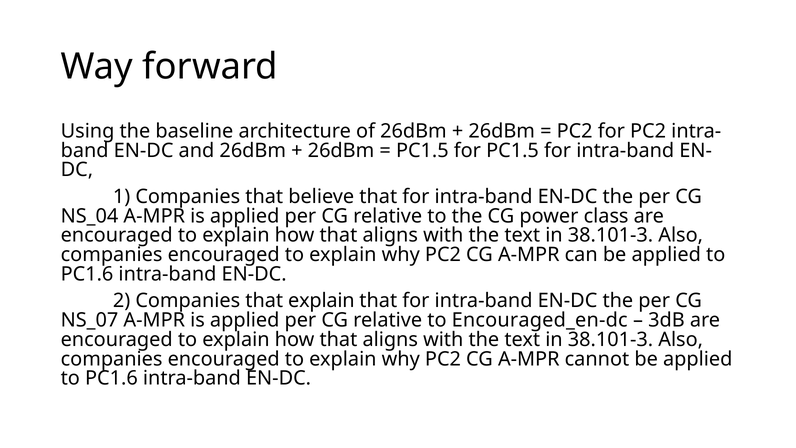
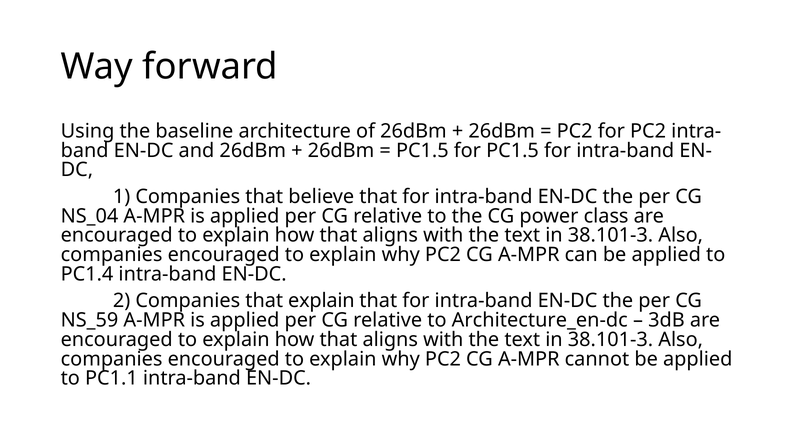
PC1.6: PC1.6 -> PC1.4 (87, 274)
NS_07: NS_07 -> NS_59 (90, 320)
Encouraged_en-dc: Encouraged_en-dc -> Architecture_en-dc (540, 320)
PC1.6: PC1.6 -> PC1.1 (111, 378)
